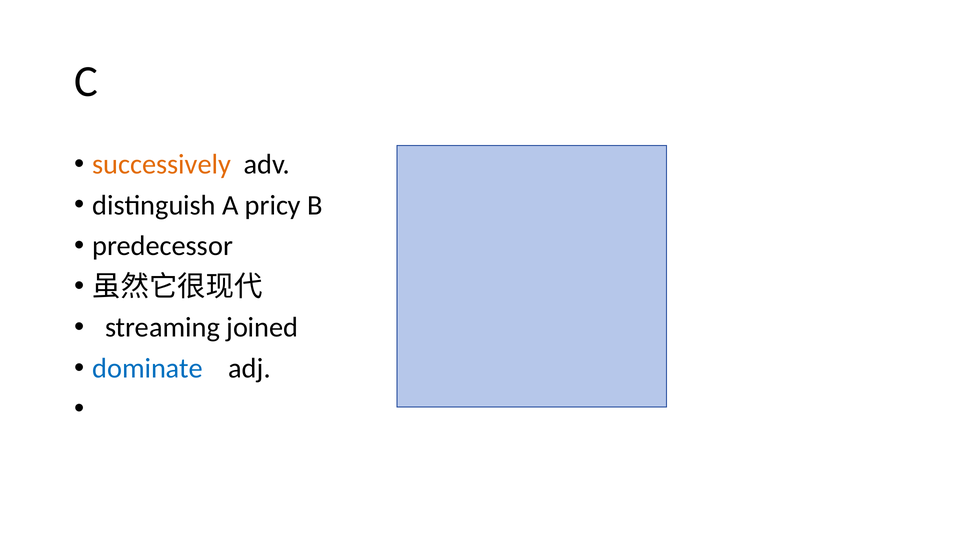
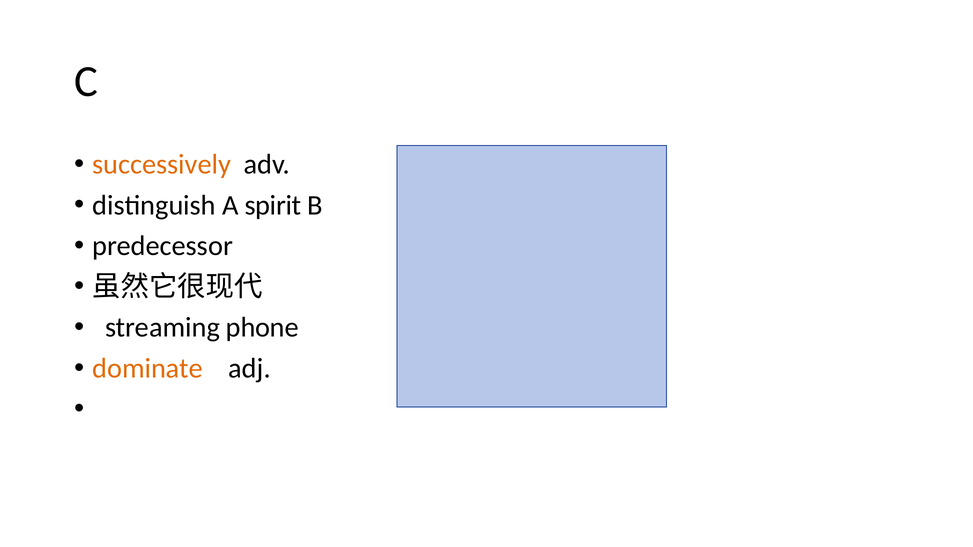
pricy: pricy -> spirit (273, 205)
joined: joined -> phone (262, 328)
dominate colour: blue -> orange (148, 368)
